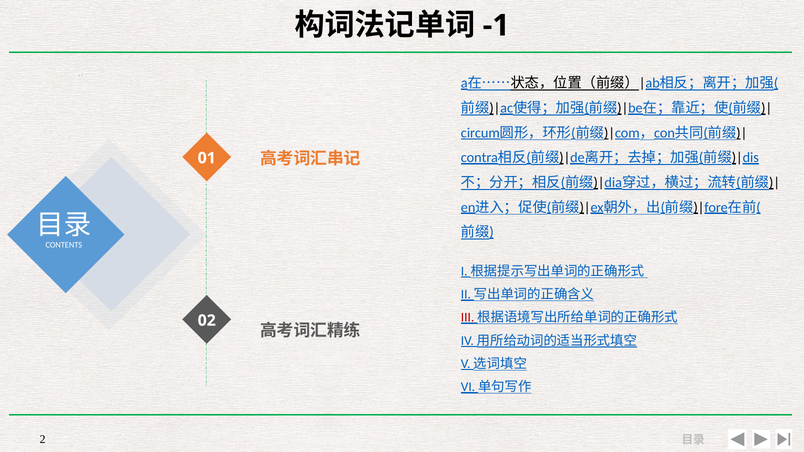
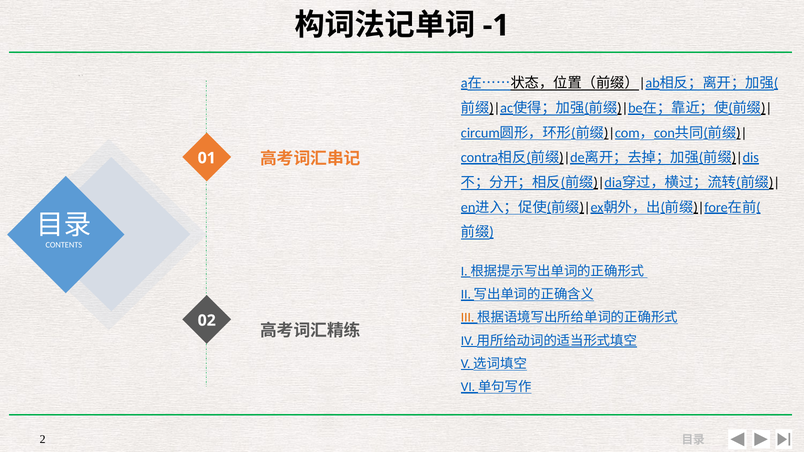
III colour: red -> orange (468, 318)
